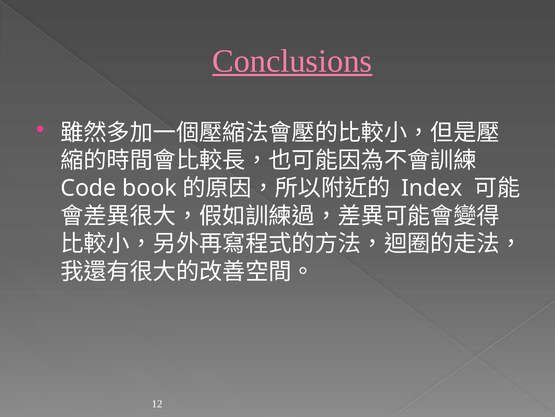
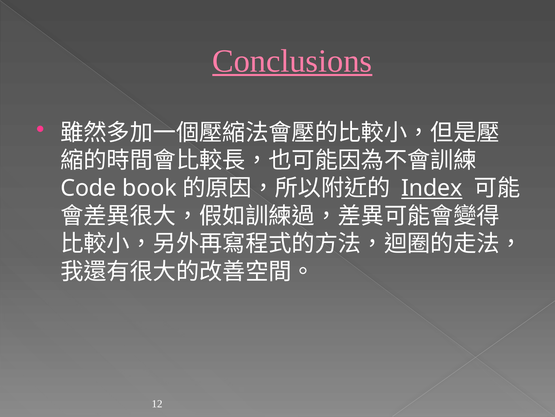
Index underline: none -> present (432, 188)
